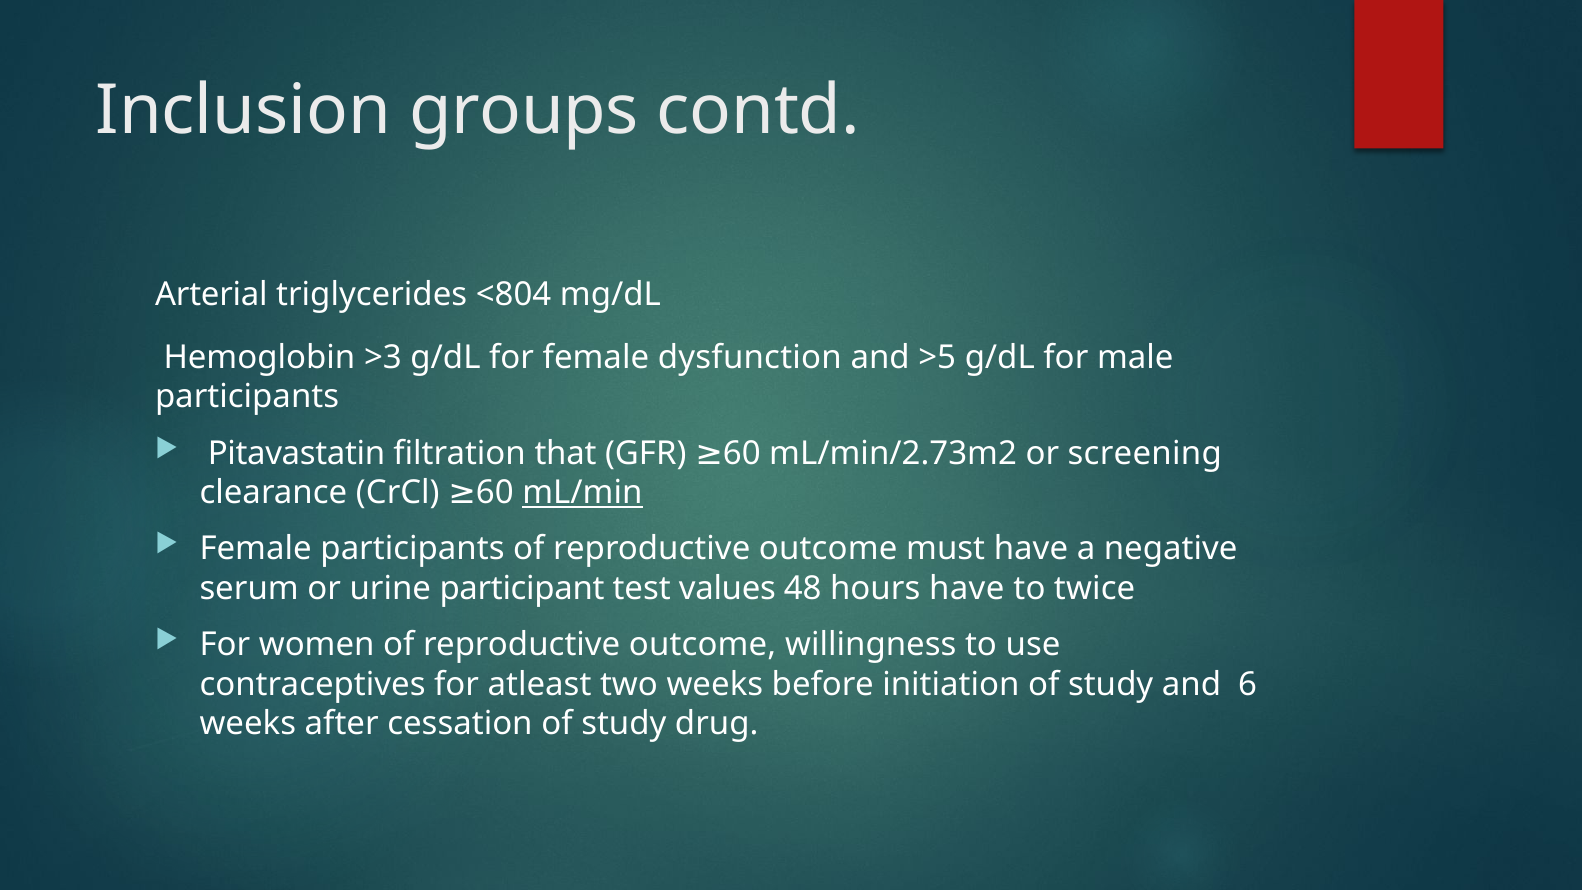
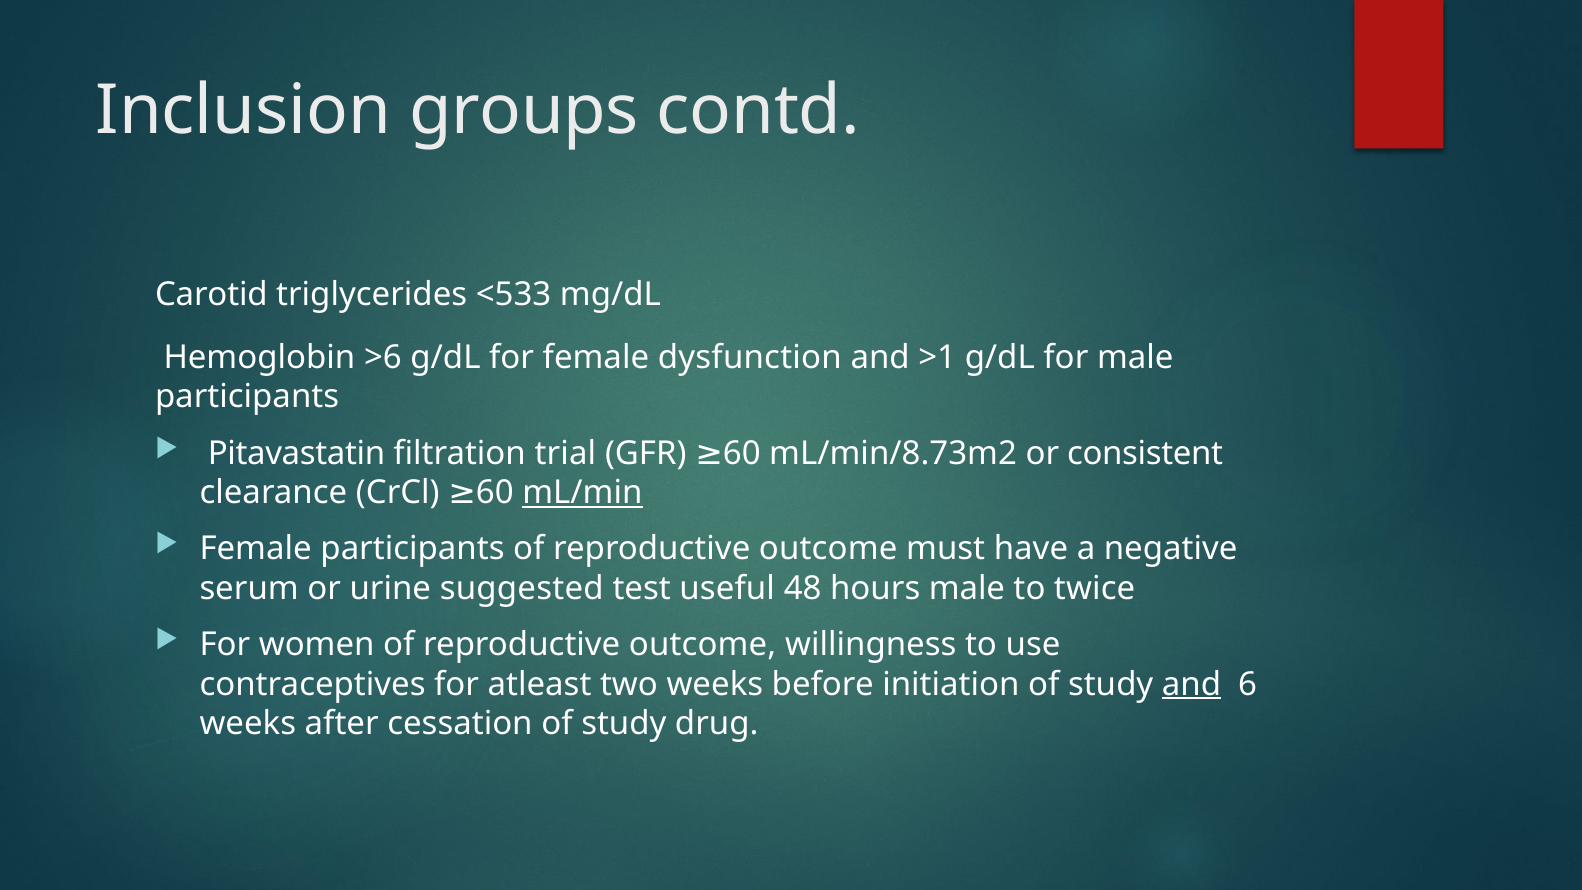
Arterial: Arterial -> Carotid (211, 294)
<804: <804 -> <533 (514, 294)
>3: >3 -> >6 (383, 357)
>5: >5 -> >1 (937, 357)
that: that -> trial (565, 453)
mL/min/2.73m2: mL/min/2.73m2 -> mL/min/8.73m2 (893, 453)
screening: screening -> consistent (1145, 453)
participant: participant -> suggested (522, 588)
values: values -> useful (727, 588)
hours have: have -> male (967, 588)
and underline: none -> present (1192, 684)
